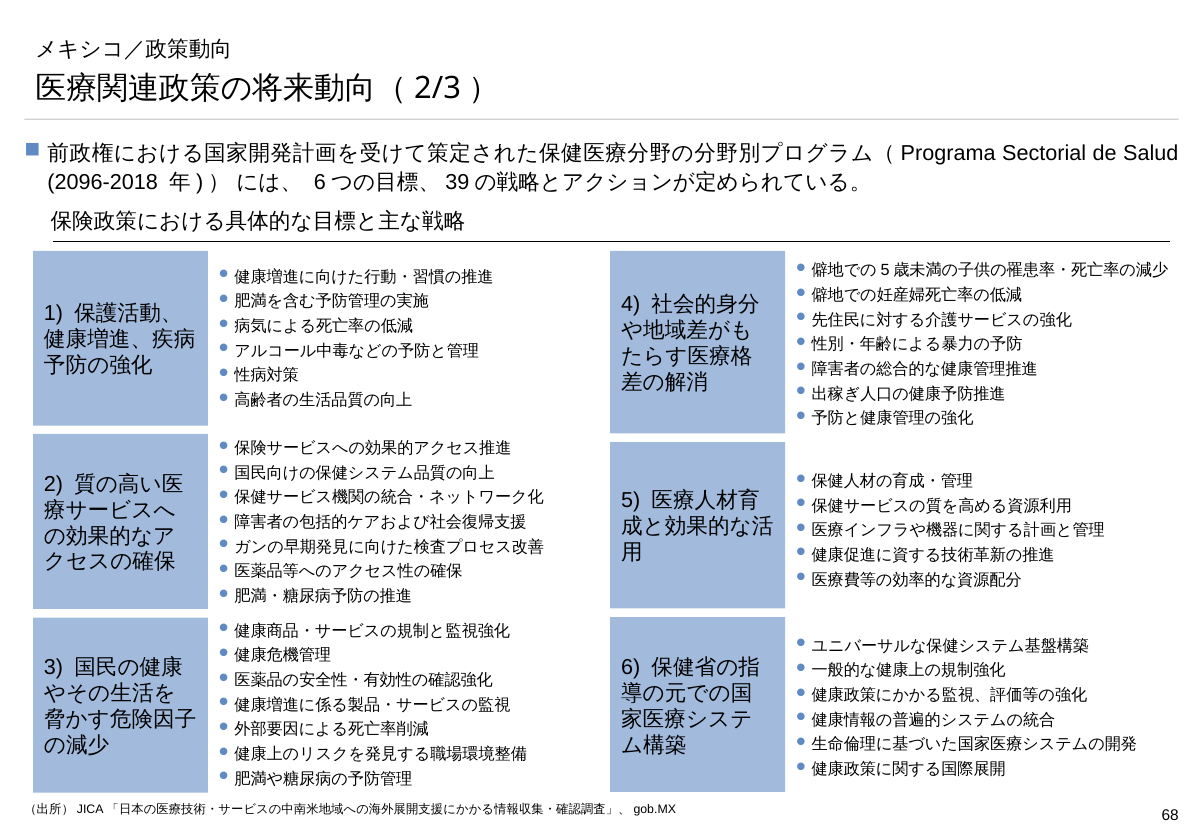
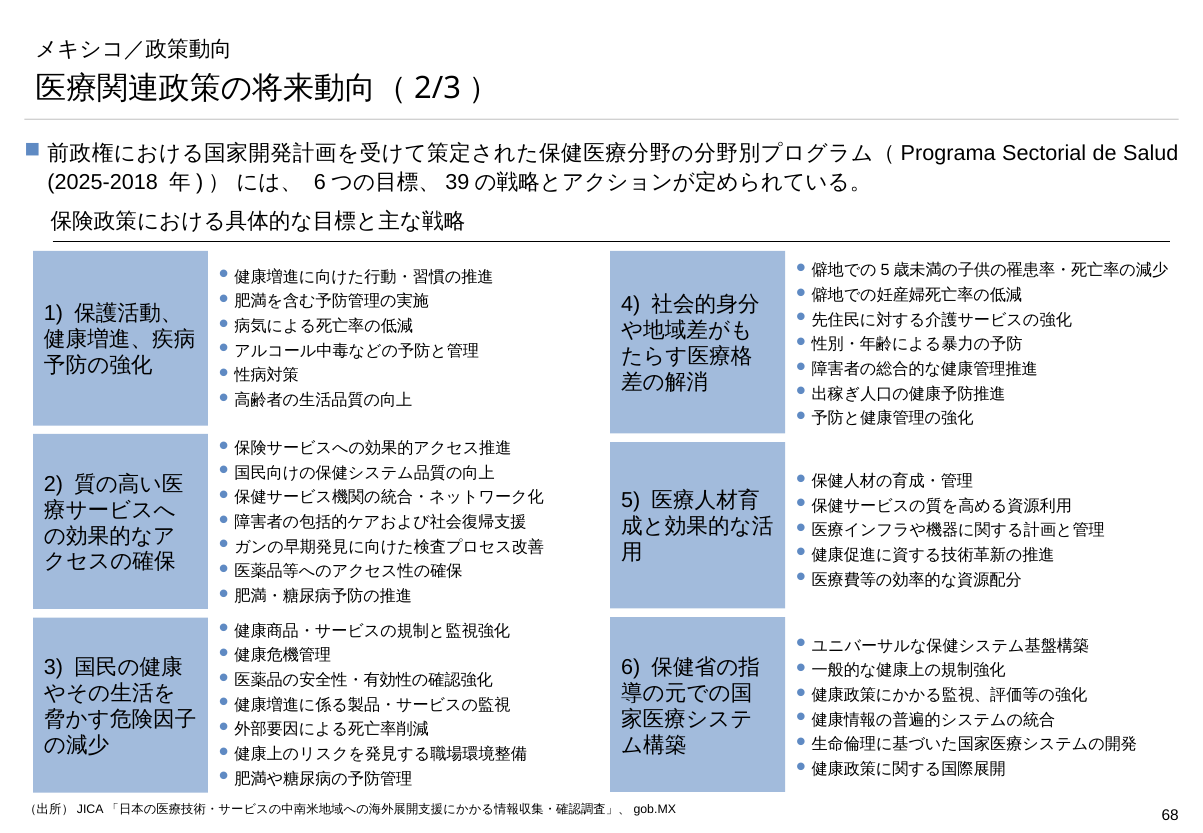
2096-2018: 2096-2018 -> 2025-2018 (103, 182)
